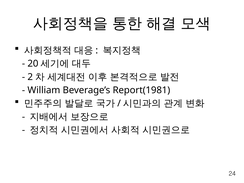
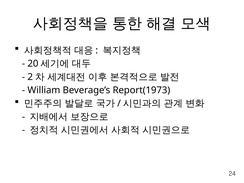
Report(1981: Report(1981 -> Report(1973 (141, 90)
